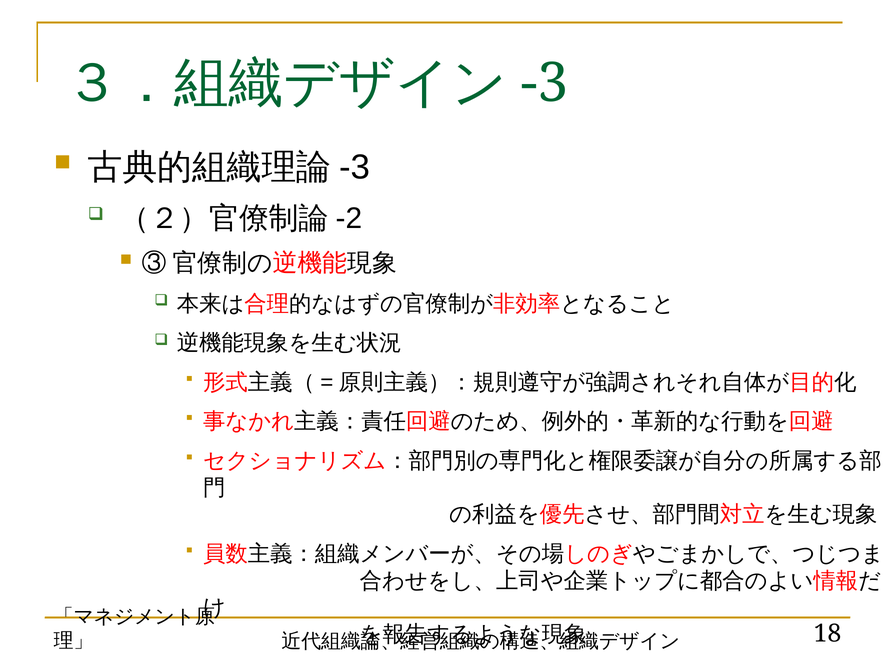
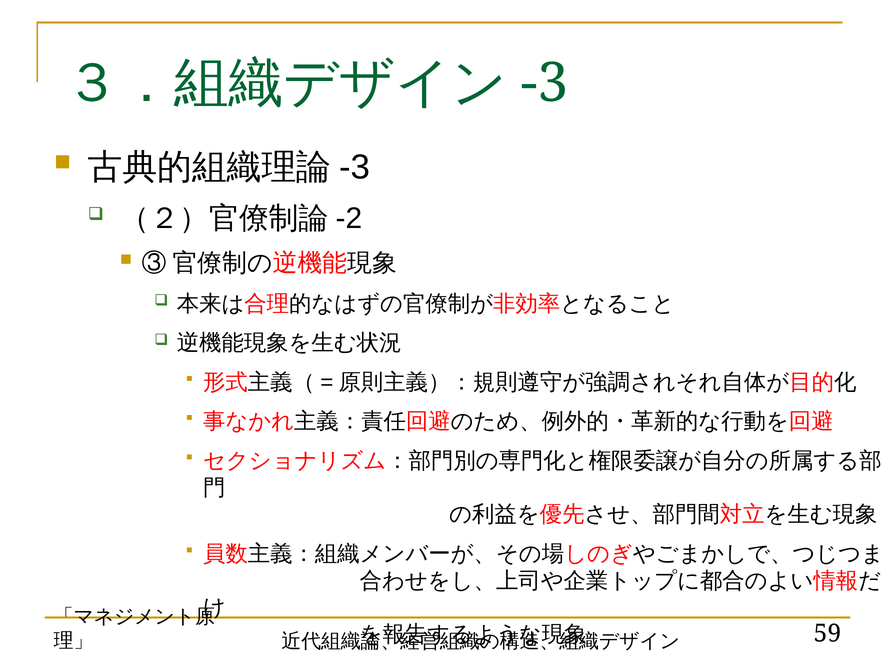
18: 18 -> 59 (827, 634)
